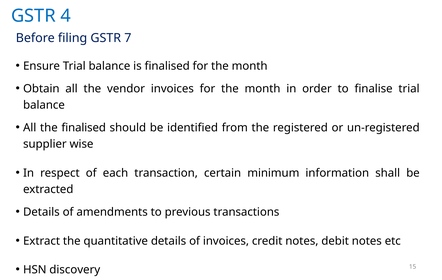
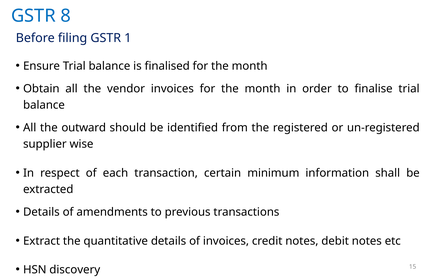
4: 4 -> 8 (66, 16)
7: 7 -> 1 (128, 38)
the finalised: finalised -> outward (84, 128)
